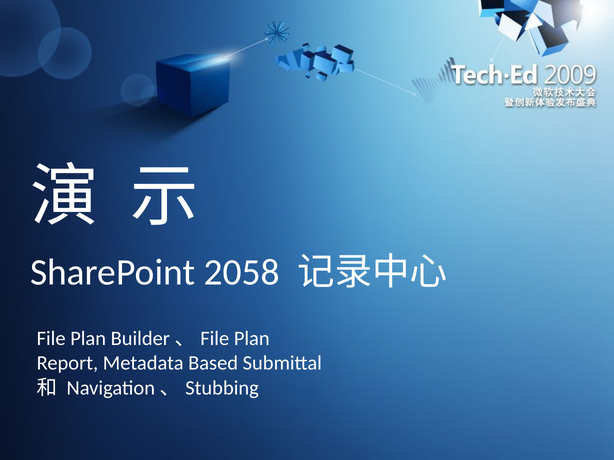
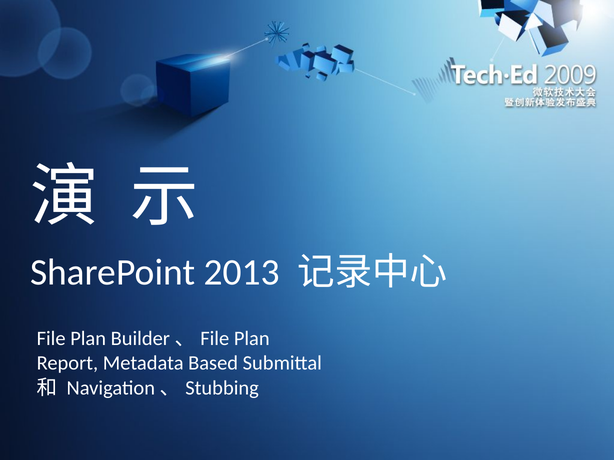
2058: 2058 -> 2013 (242, 273)
